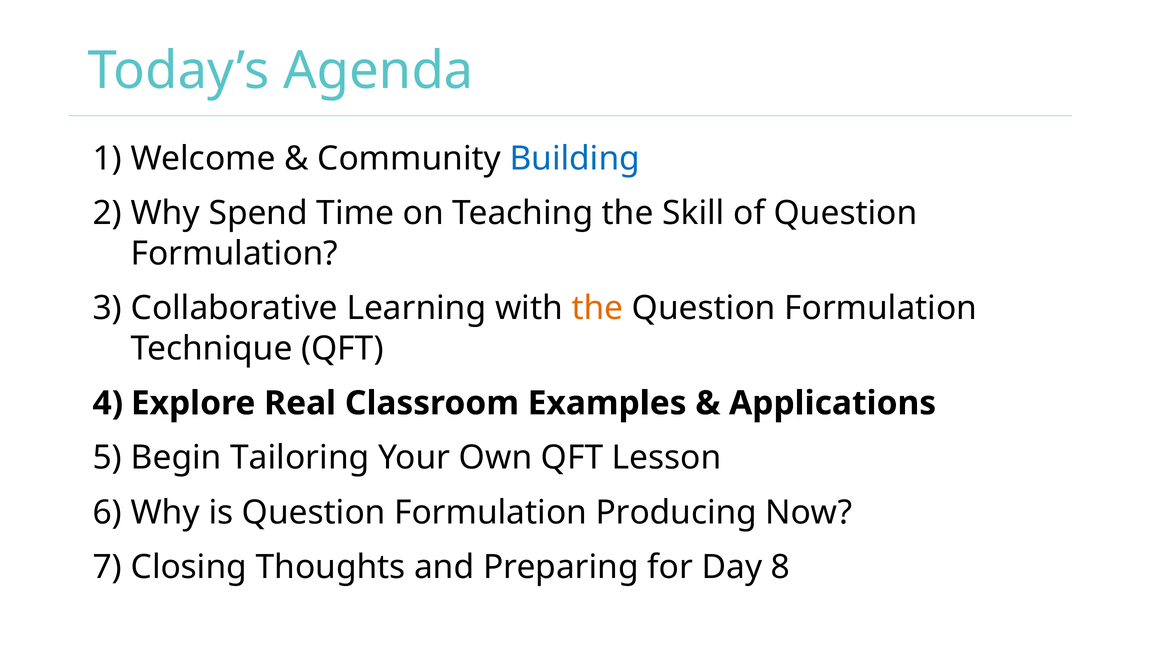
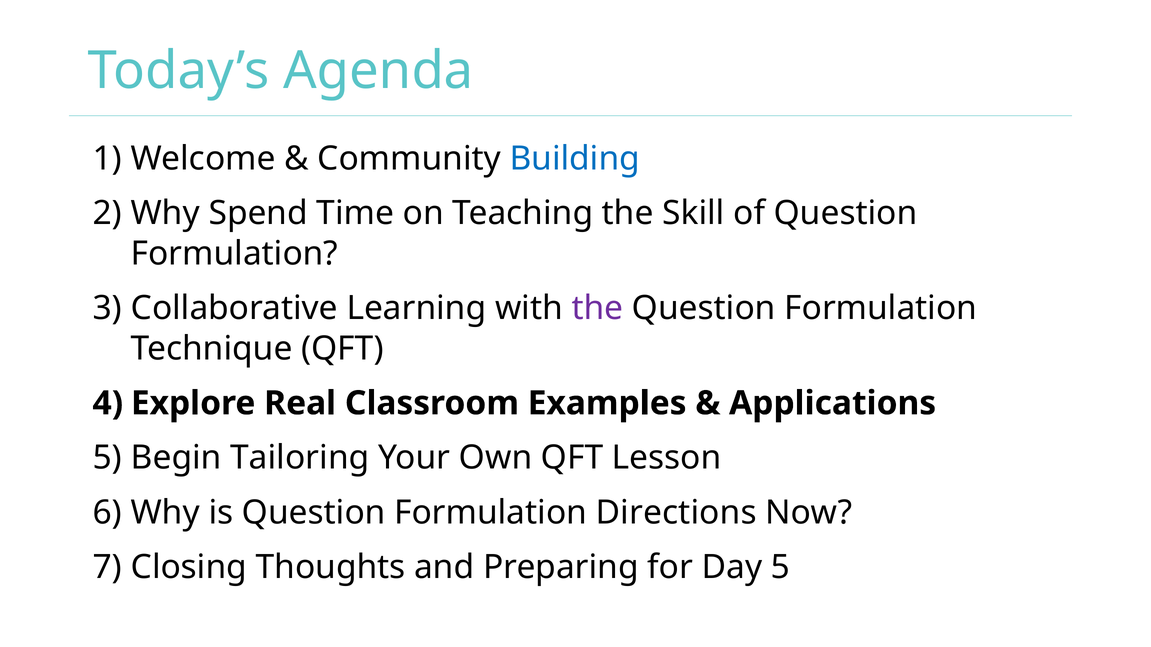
the colour: orange -> purple (597, 308)
Producing: Producing -> Directions (676, 513)
Day 8: 8 -> 5 (780, 568)
